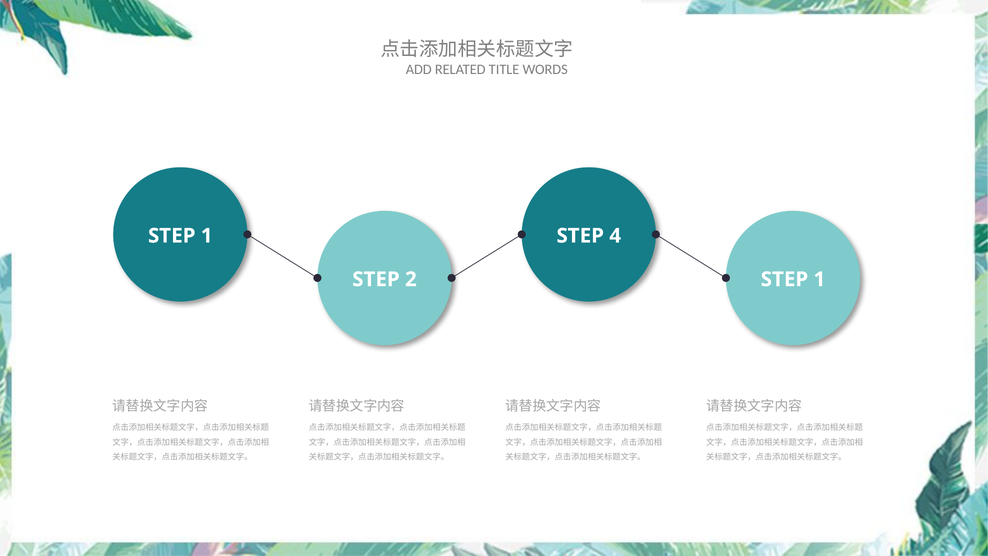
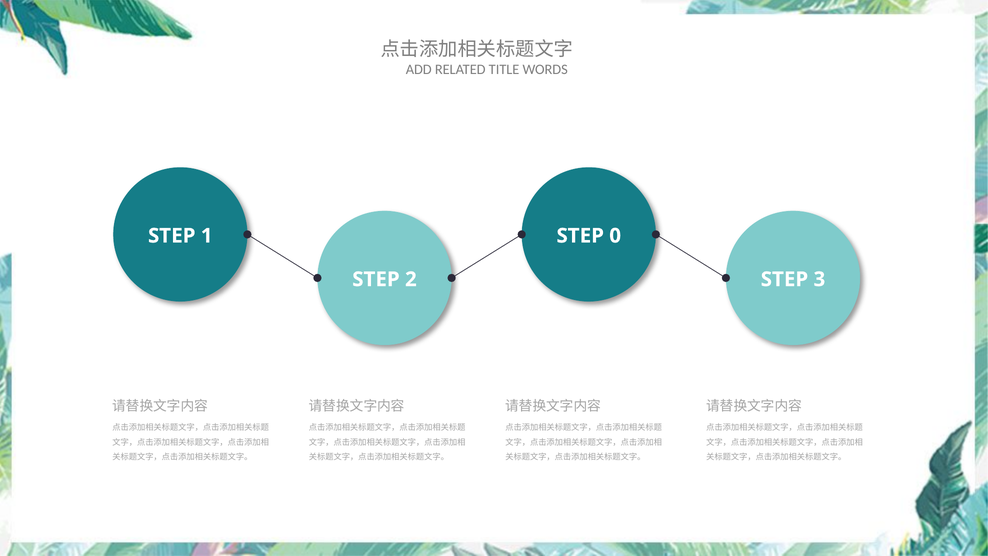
4: 4 -> 0 (615, 236)
1: 1 -> 3 (819, 279)
